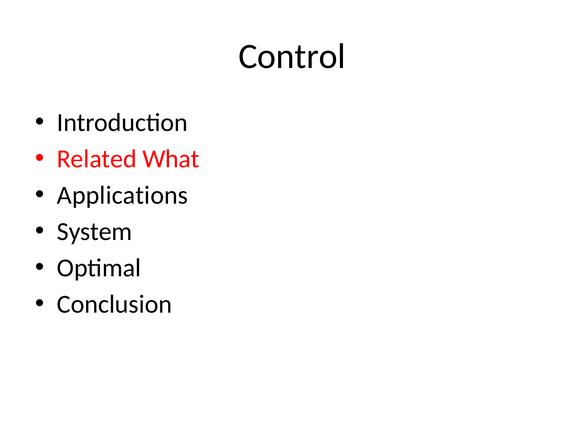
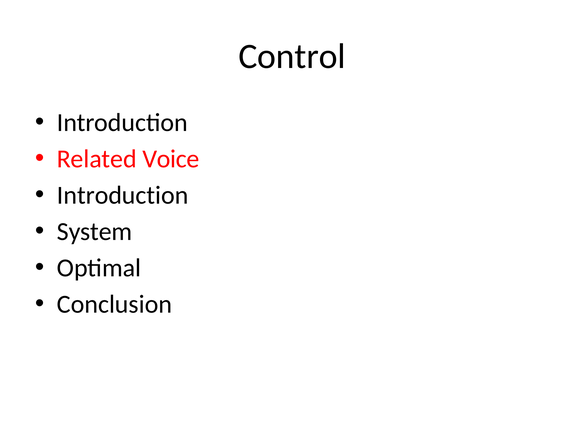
What: What -> Voice (171, 159)
Applications: Applications -> Introduction (123, 195)
